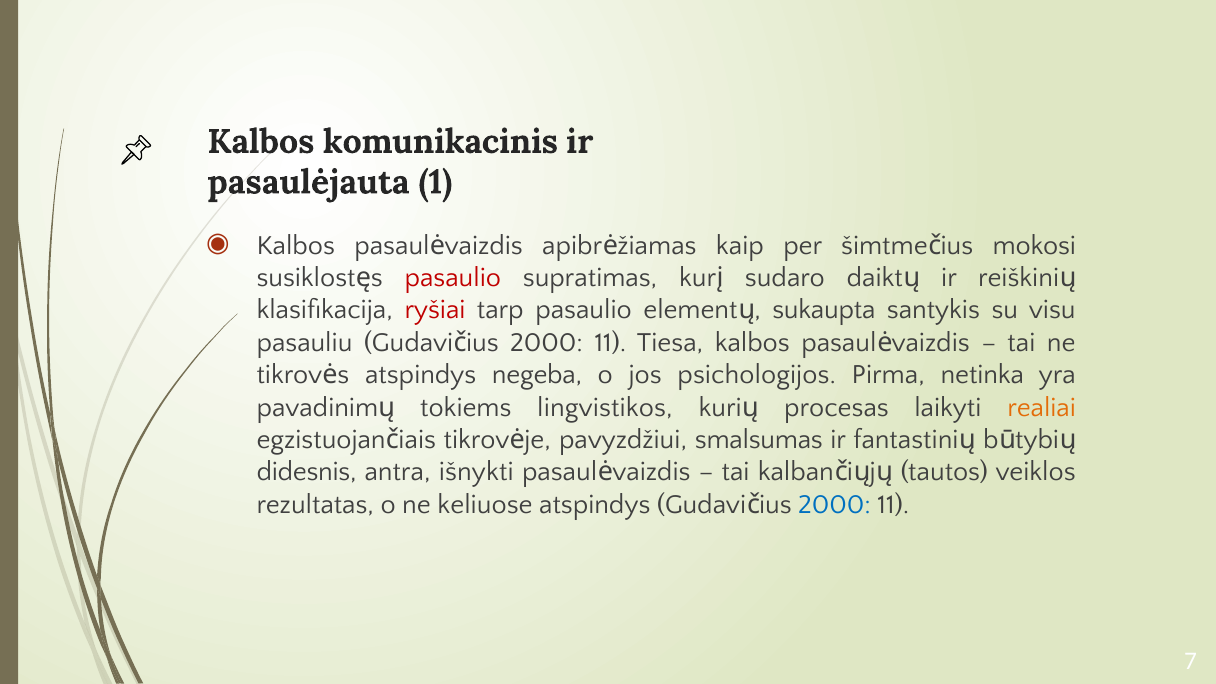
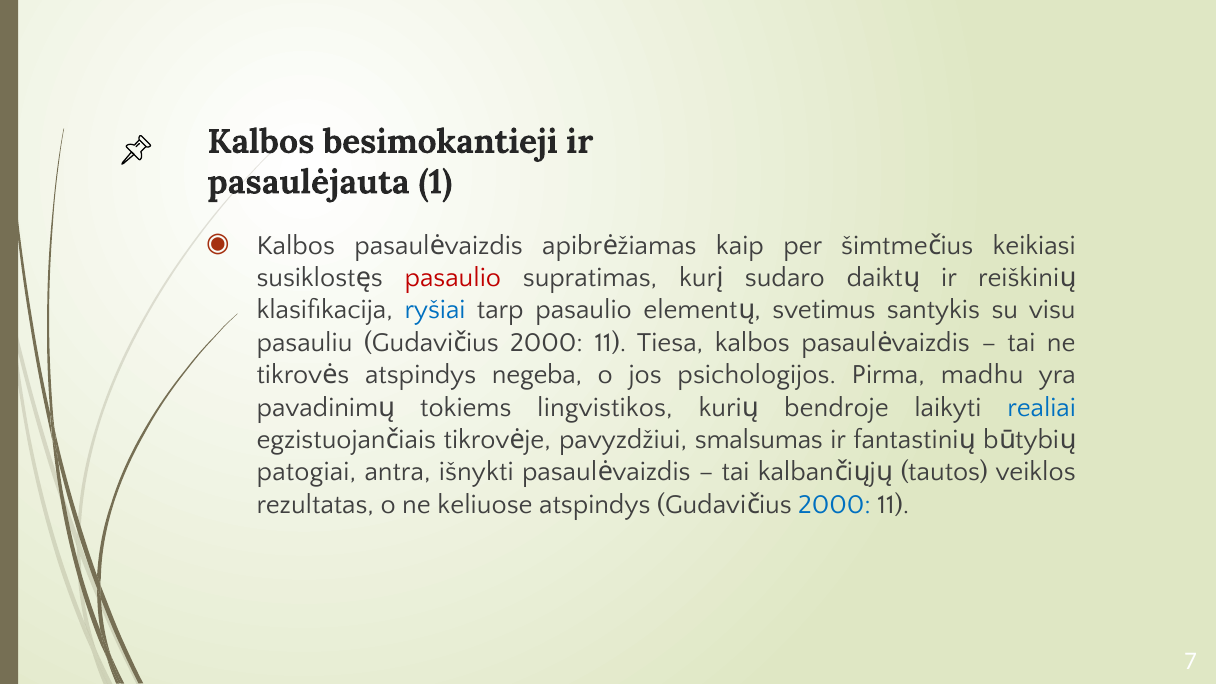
komunikacinis: komunikacinis -> besimokantieji (440, 142)
mokosi: mokosi -> keikiasi (1034, 245)
ryšiai colour: red -> blue (435, 310)
sukaupta: sukaupta -> svetimus (824, 310)
netinka: netinka -> madhu (982, 375)
procesas: procesas -> bendroje (836, 407)
realiai colour: orange -> blue (1042, 407)
didesnis: didesnis -> patogiai (306, 472)
